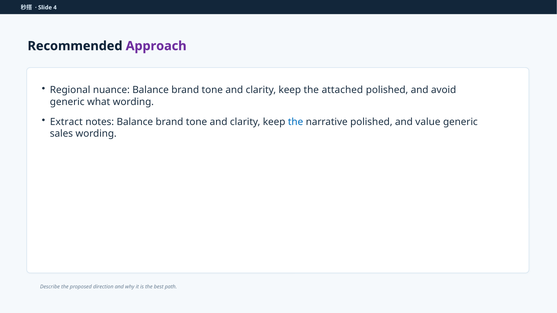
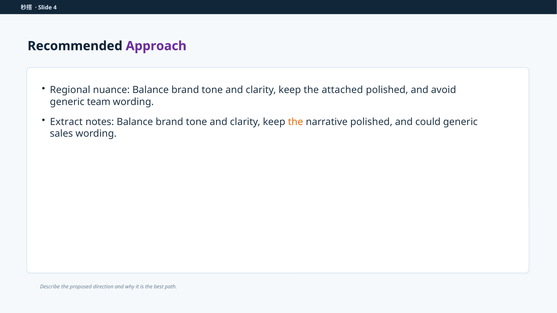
what: what -> team (99, 102)
the colour: blue -> orange (296, 122)
value: value -> could (428, 122)
